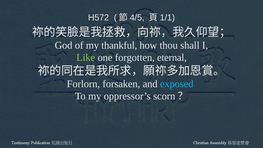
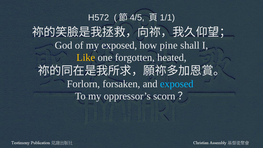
my thankful: thankful -> exposed (119, 45)
thou: thou -> pine (169, 45)
Like colour: light green -> yellow (86, 58)
eternal: eternal -> heated (172, 58)
